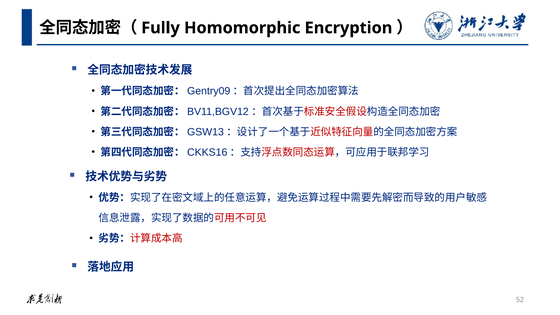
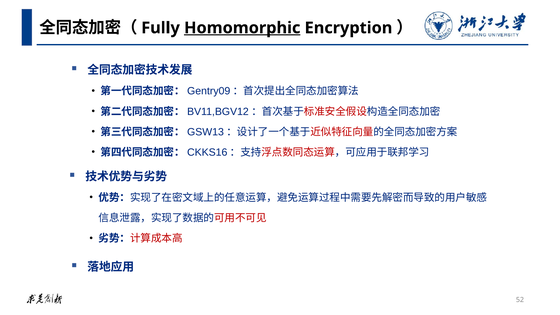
Homomorphic underline: none -> present (242, 28)
